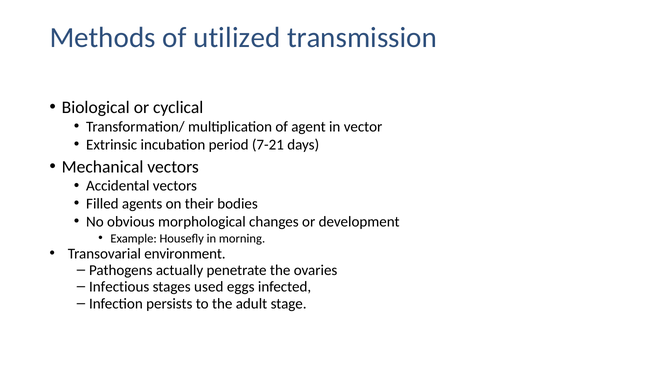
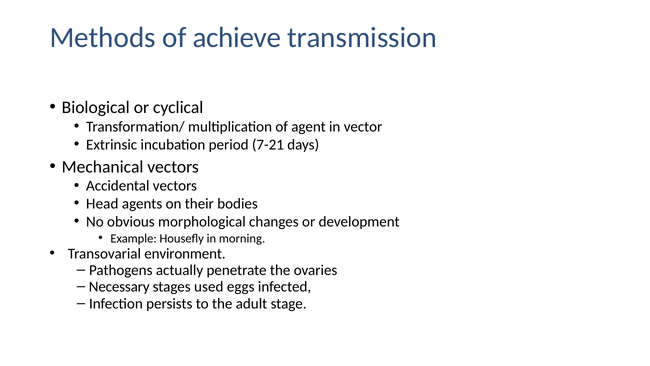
utilized: utilized -> achieve (237, 37)
Filled: Filled -> Head (102, 204)
Infectious: Infectious -> Necessary (119, 287)
